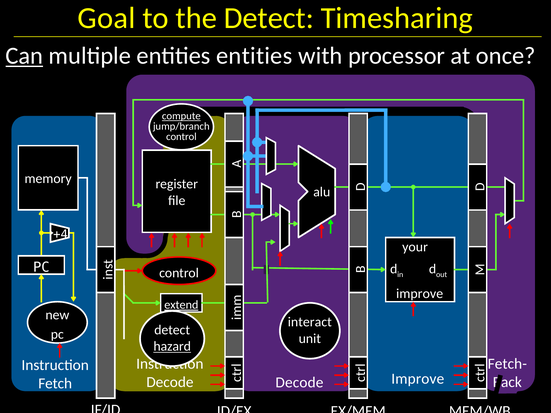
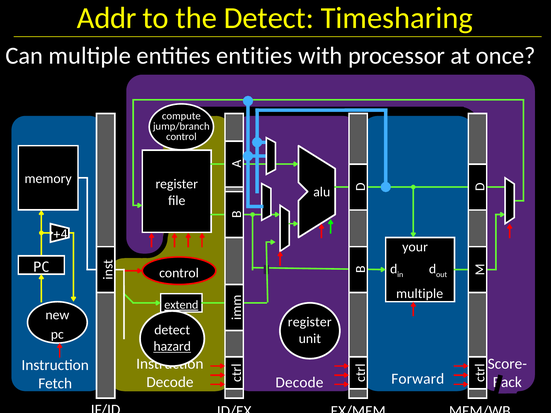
Goal: Goal -> Addr (107, 18)
Can underline: present -> none (24, 56)
compute underline: present -> none (181, 116)
improve: improve -> multiple (420, 294)
interact: interact -> register (310, 322)
Fetch-: Fetch- -> Score- (507, 364)
Improve: Improve -> Forward (418, 379)
